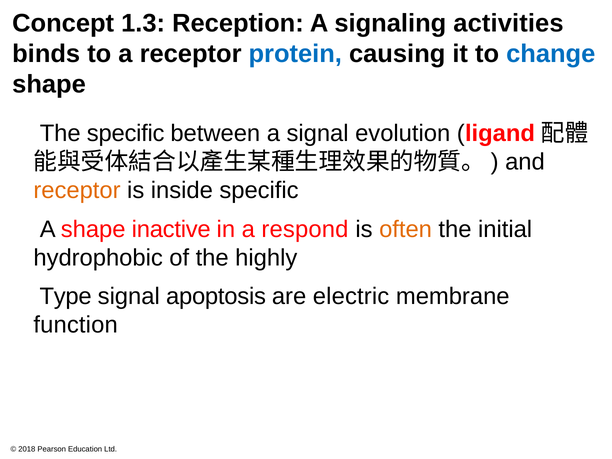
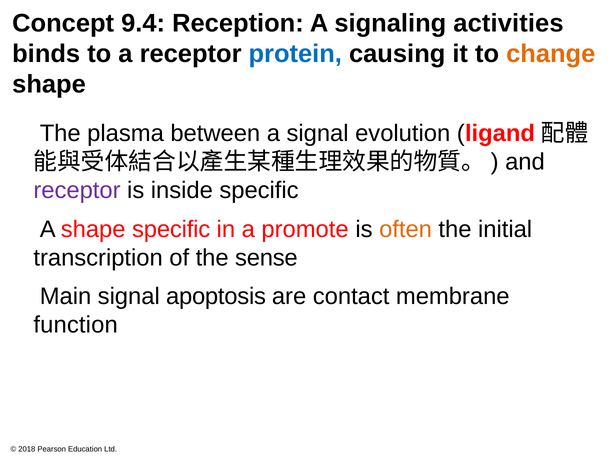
1.3: 1.3 -> 9.4 (143, 23)
change colour: blue -> orange (551, 54)
The specific: specific -> plasma (126, 133)
receptor colour: orange -> purple (77, 190)
shape inactive: inactive -> specific (171, 229)
respond: respond -> promote (305, 229)
hydrophobic: hydrophobic -> transcription (98, 258)
highly: highly -> sense (266, 258)
Type: Type -> Main (66, 297)
electric: electric -> contact (351, 297)
